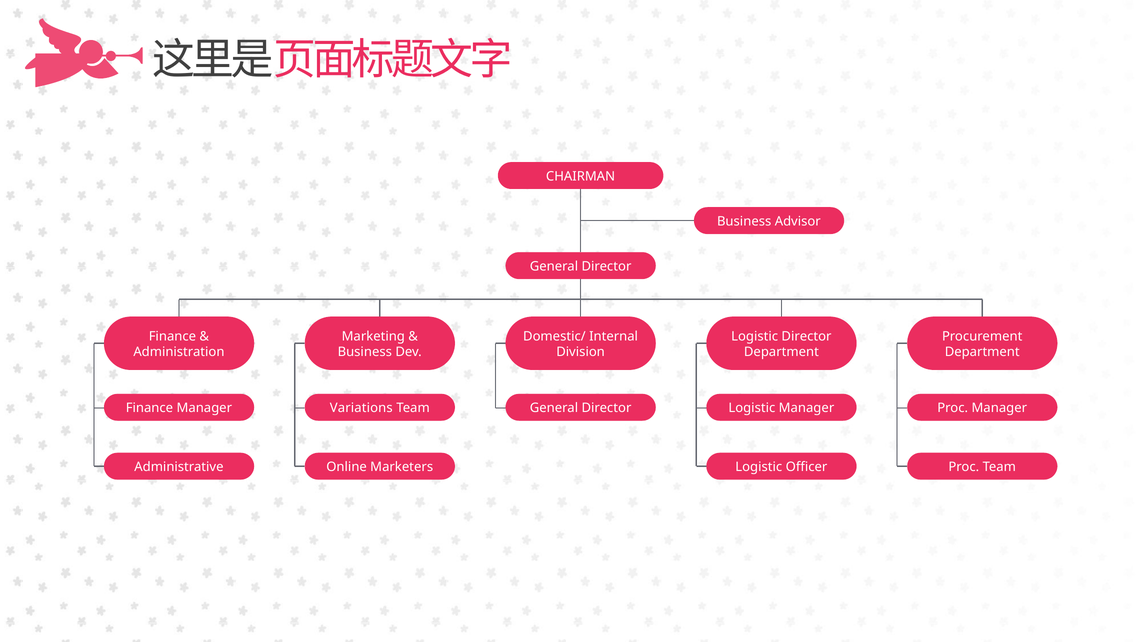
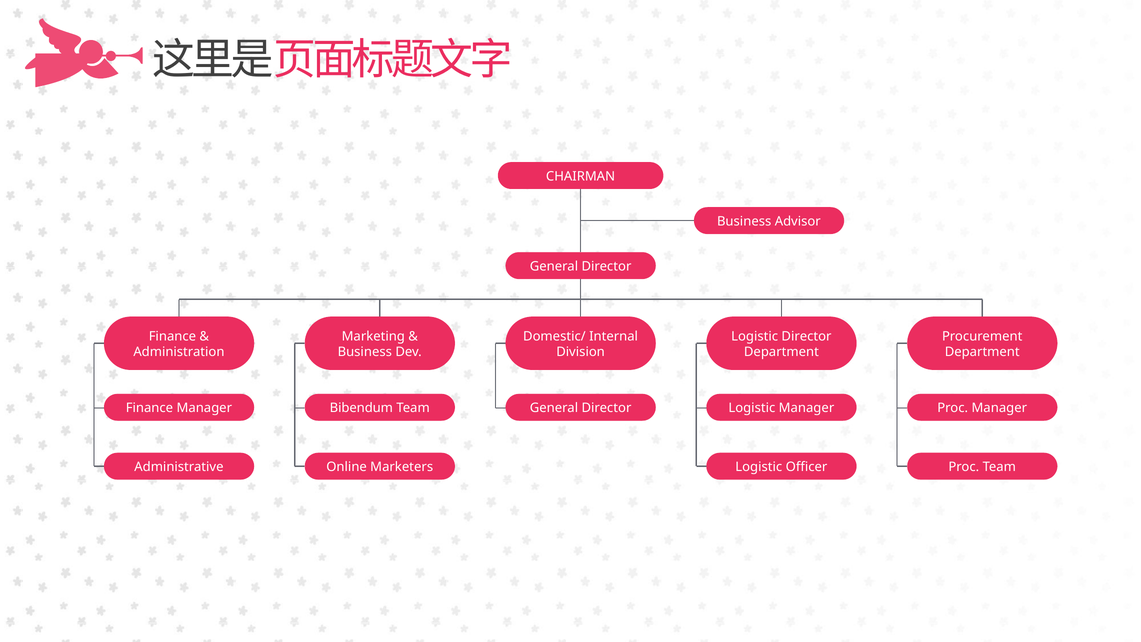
Variations: Variations -> Bibendum (361, 408)
